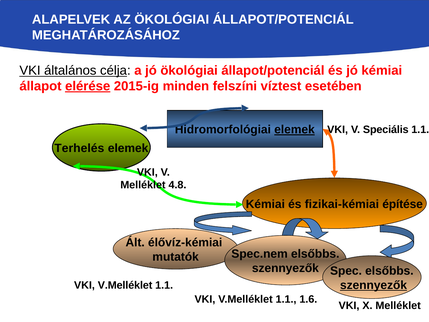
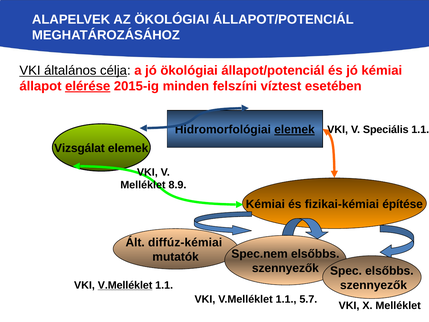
Terhelés: Terhelés -> Vizsgálat (79, 148)
4.8: 4.8 -> 8.9 (177, 185)
élővíz-kémiai: élővíz-kémiai -> diffúz-kémiai (185, 242)
szennyezők underline: present -> none (374, 285)
V.Melléklet underline: none -> present (125, 285)
1.6: 1.6 -> 5.7 (308, 299)
